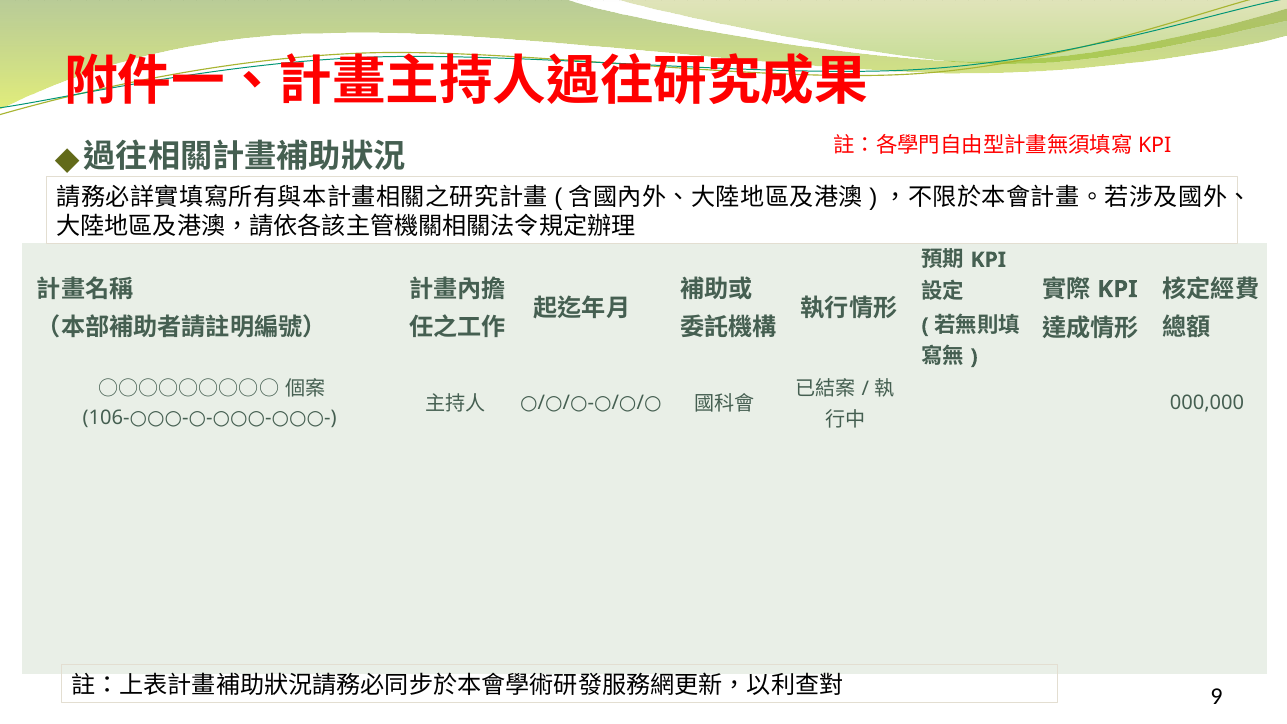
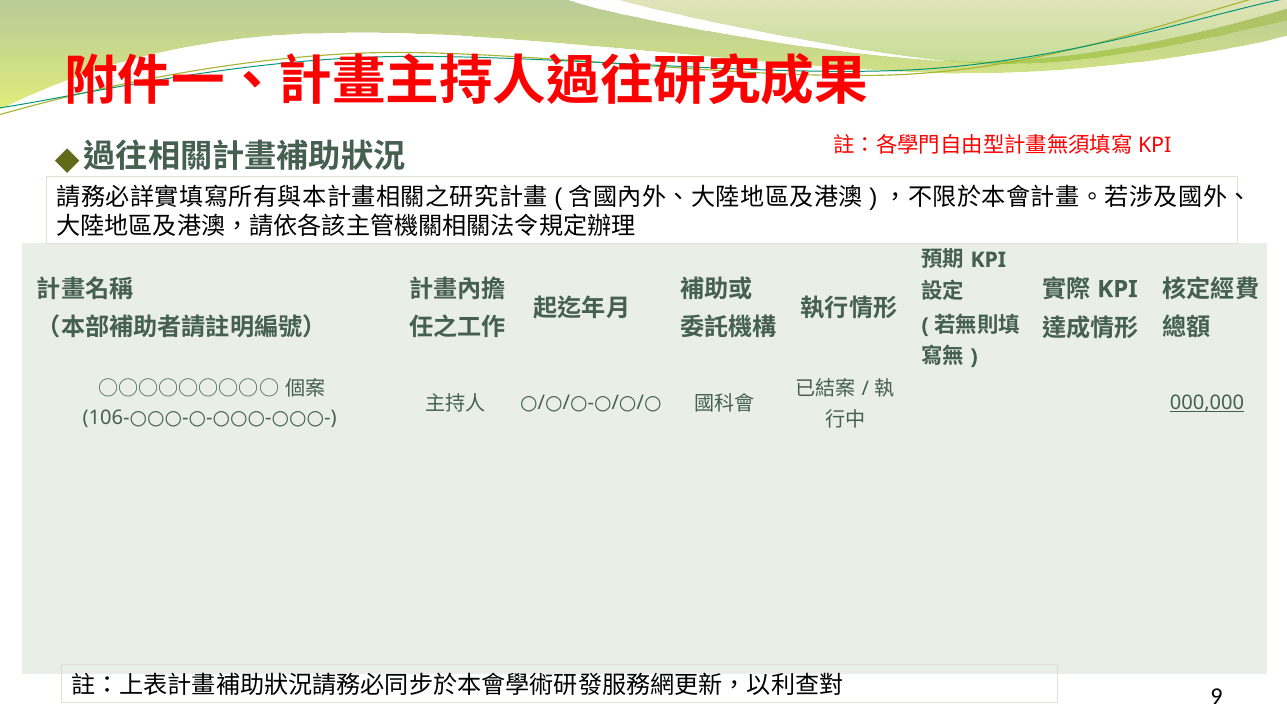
000,000 underline: none -> present (1207, 403)
